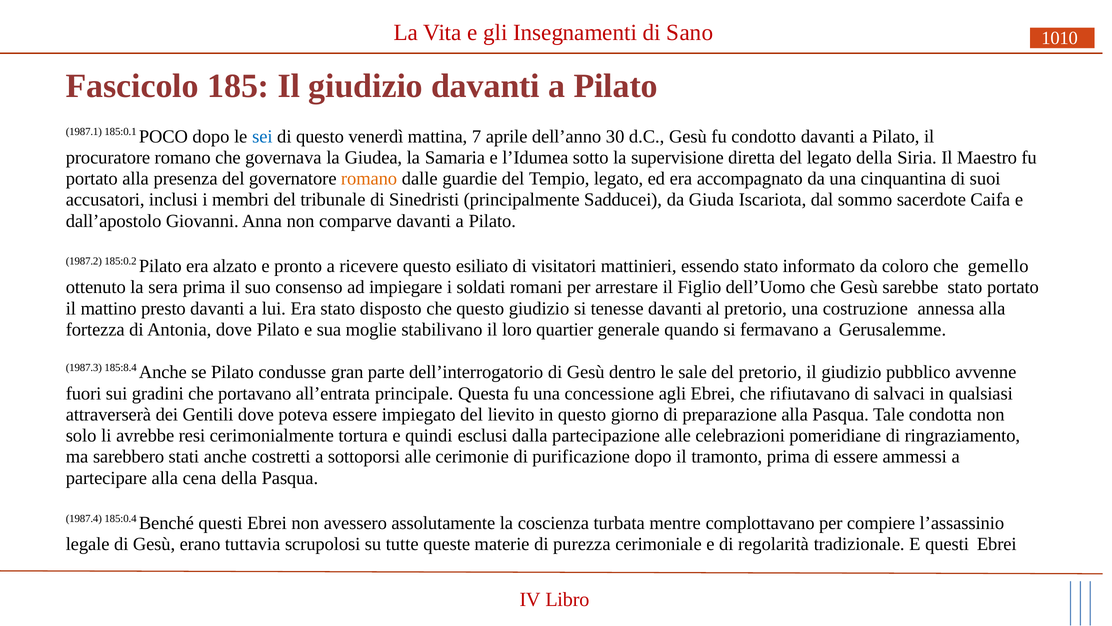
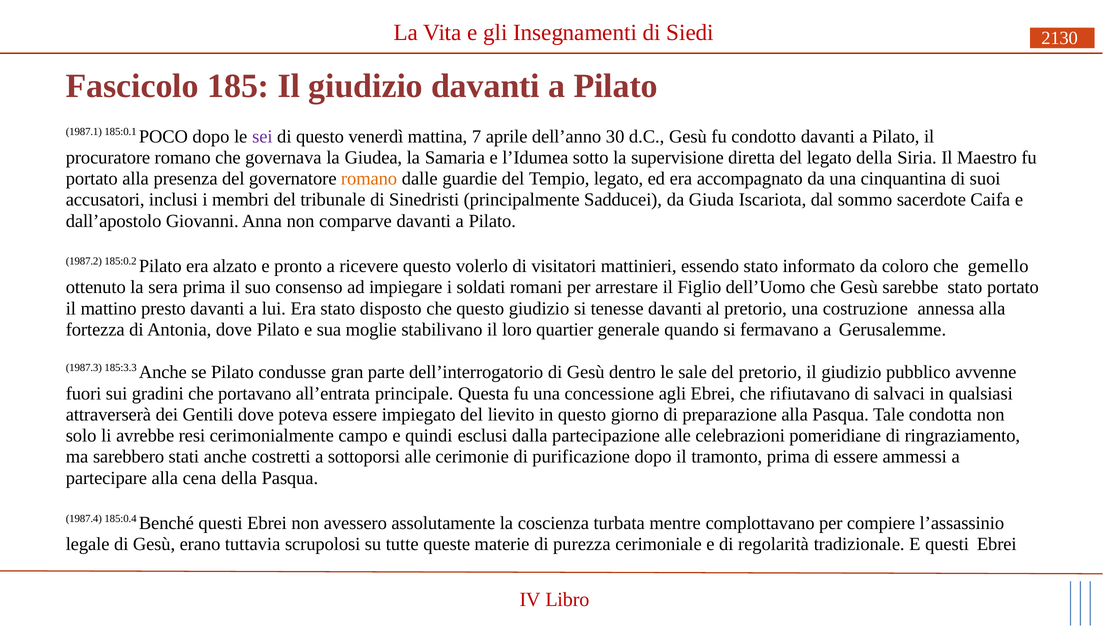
Sano: Sano -> Siedi (690, 33)
1010: 1010 -> 2130 (1060, 38)
sei colour: blue -> purple (262, 136)
esiliato: esiliato -> volerlo (482, 266)
185:8.4: 185:8.4 -> 185:3.3 (121, 368)
tortura: tortura -> campo (363, 436)
